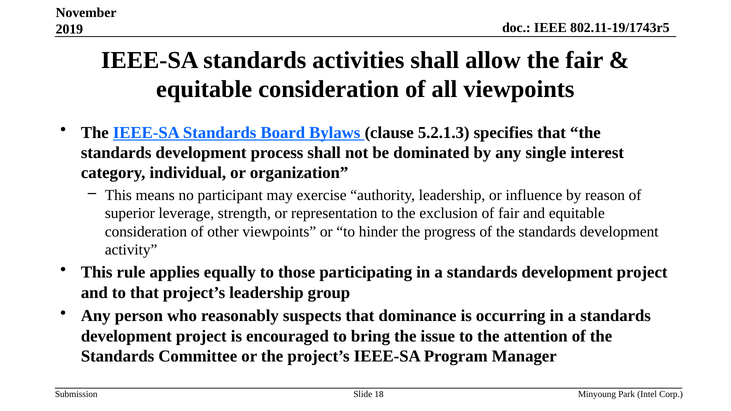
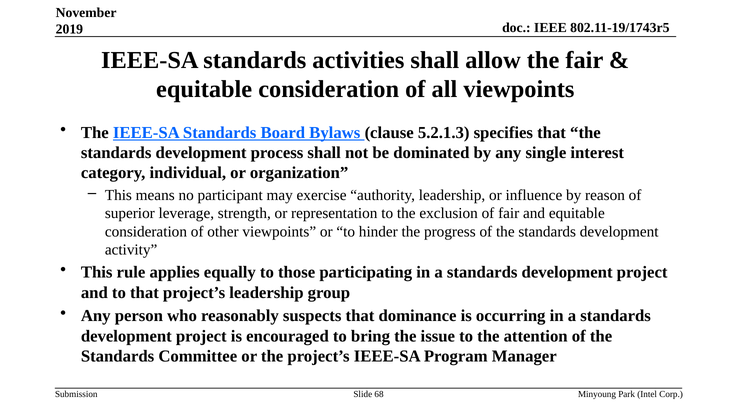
18: 18 -> 68 (379, 394)
